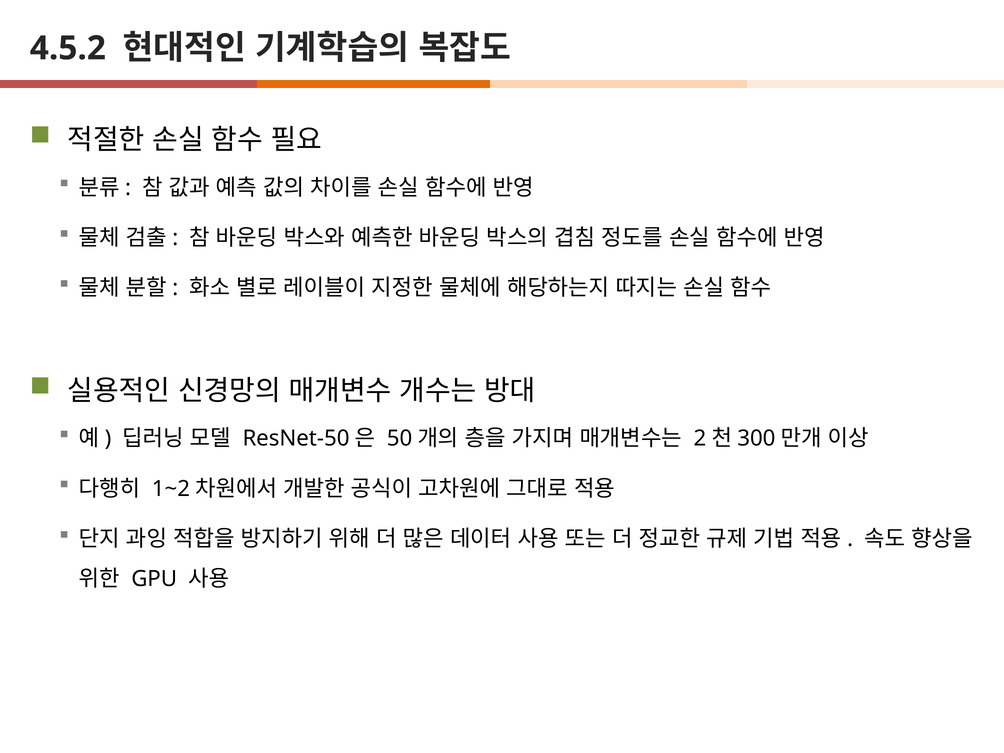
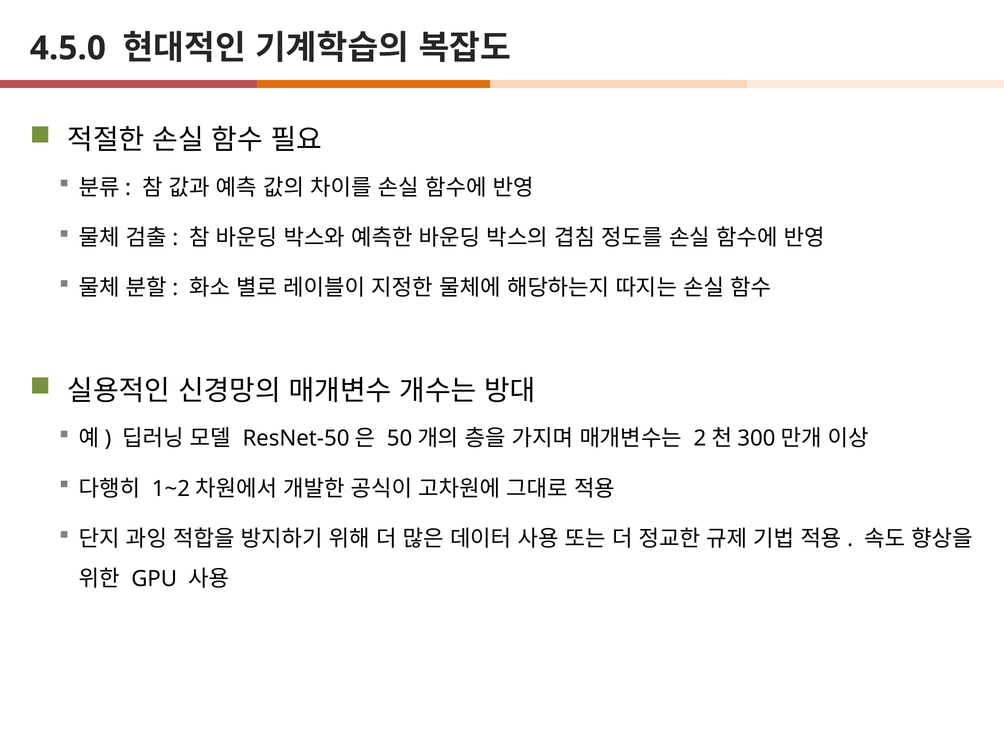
4.5.2: 4.5.2 -> 4.5.0 (68, 48)
